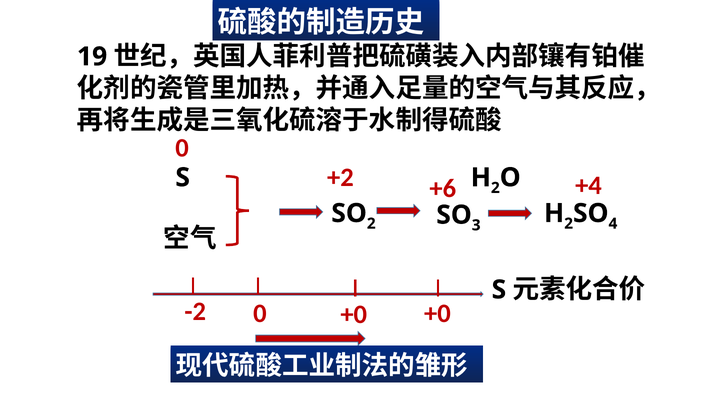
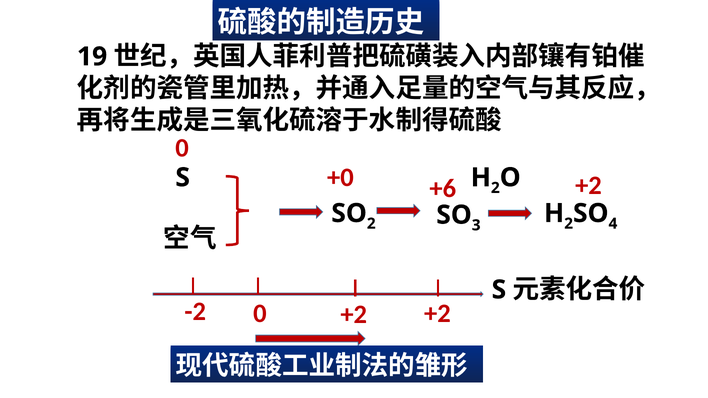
+2: +2 -> +0 (340, 178)
+6 +4: +4 -> +2 (588, 185)
-2 +0: +0 -> +2 (437, 314)
+0: +0 -> +2 (354, 315)
